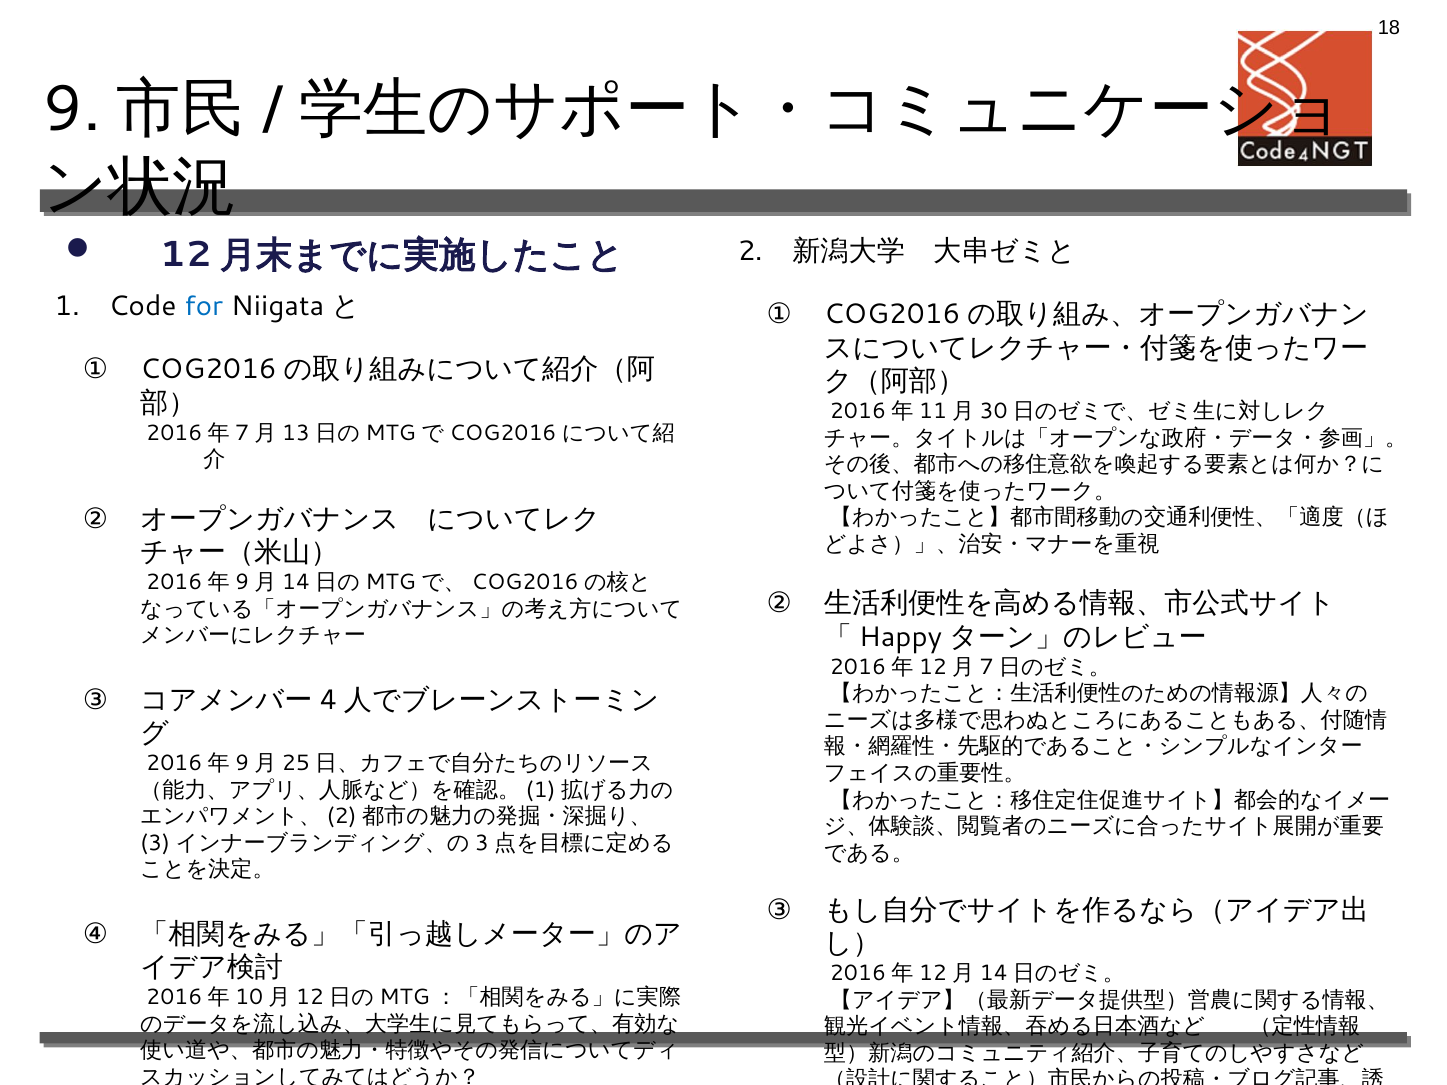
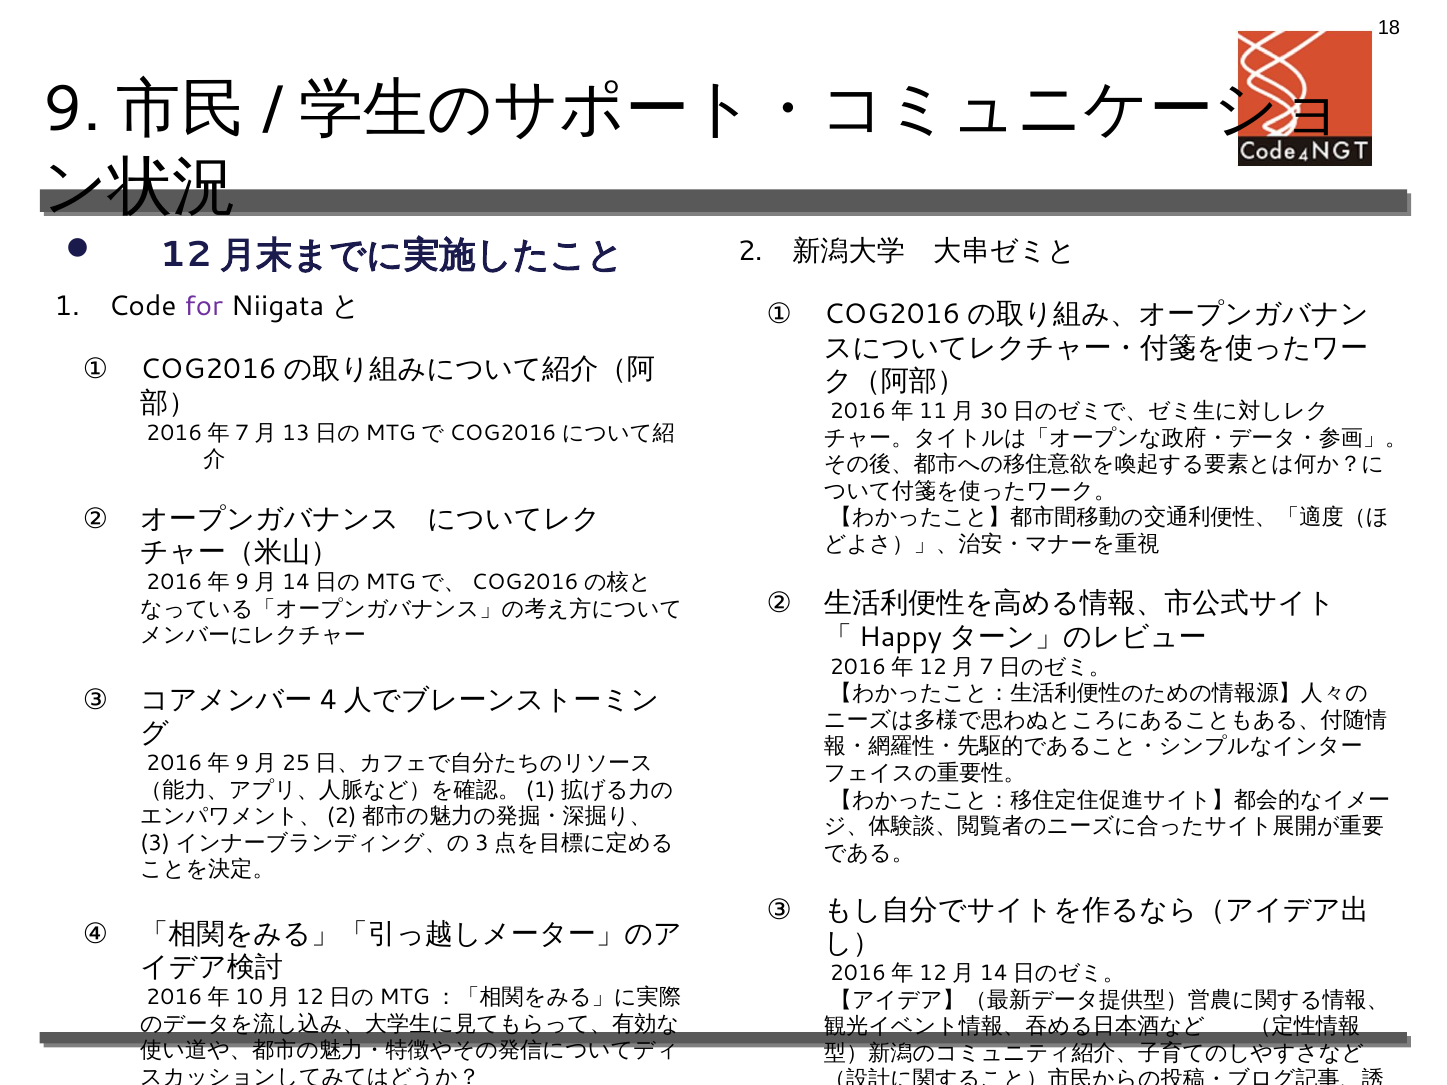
for colour: blue -> purple (204, 307)
